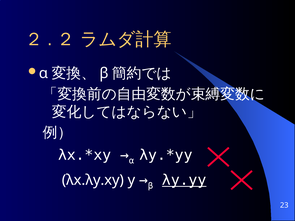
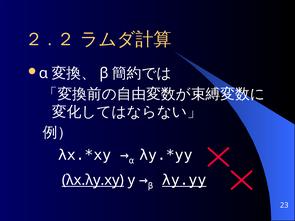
λx.λy.xy underline: none -> present (93, 180)
